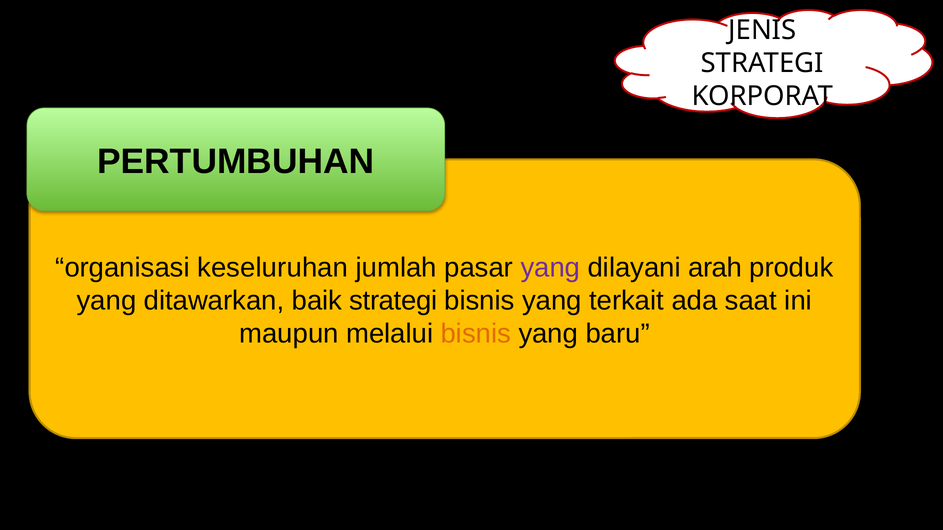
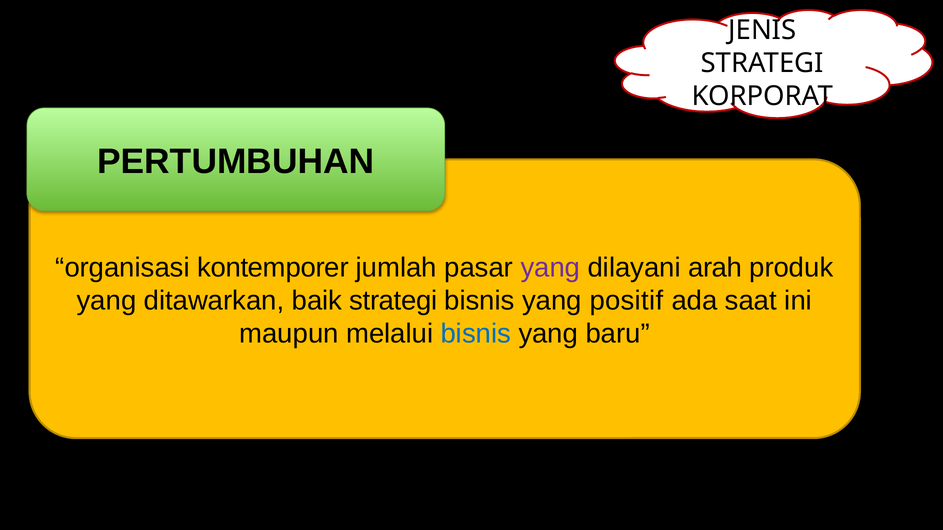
keseluruhan: keseluruhan -> kontemporer (273, 268)
terkait: terkait -> positif (626, 301)
bisnis colour: orange -> blue (476, 334)
